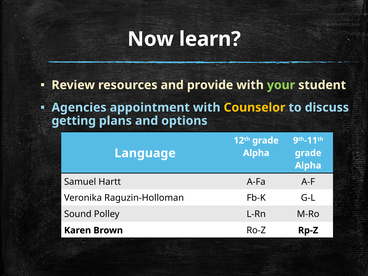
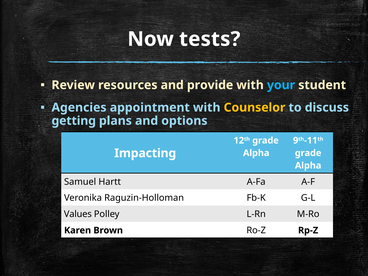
learn: learn -> tests (210, 39)
your colour: light green -> light blue (281, 85)
Language: Language -> Impacting (145, 153)
Sound: Sound -> Values (78, 214)
